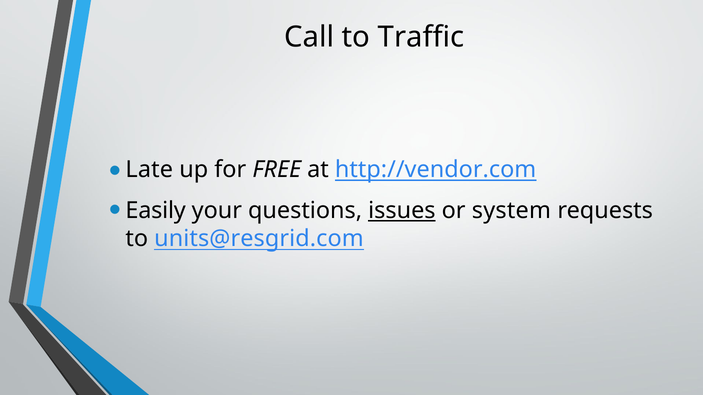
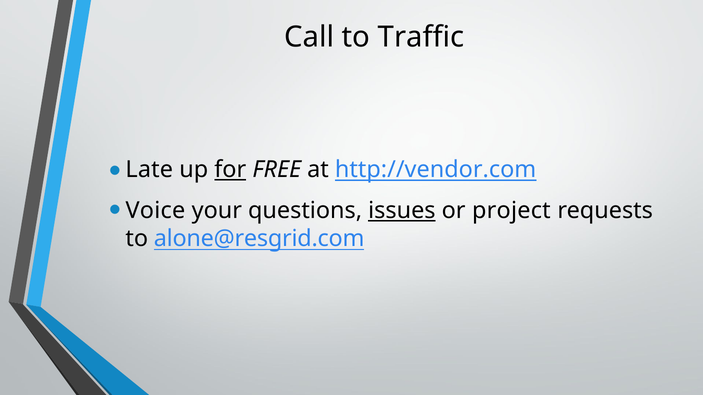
for underline: none -> present (230, 170)
Easily: Easily -> Voice (155, 211)
system: system -> project (511, 211)
units@resgrid.com: units@resgrid.com -> alone@resgrid.com (259, 239)
